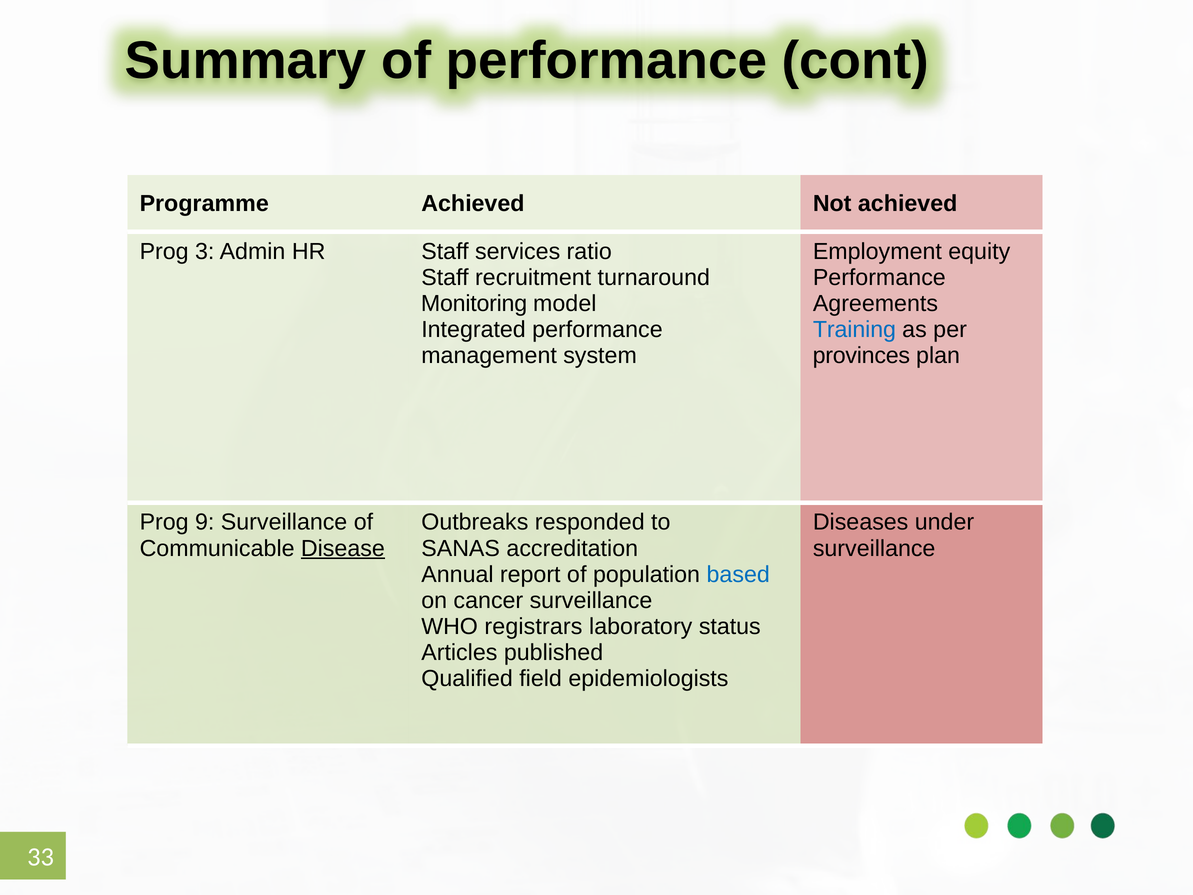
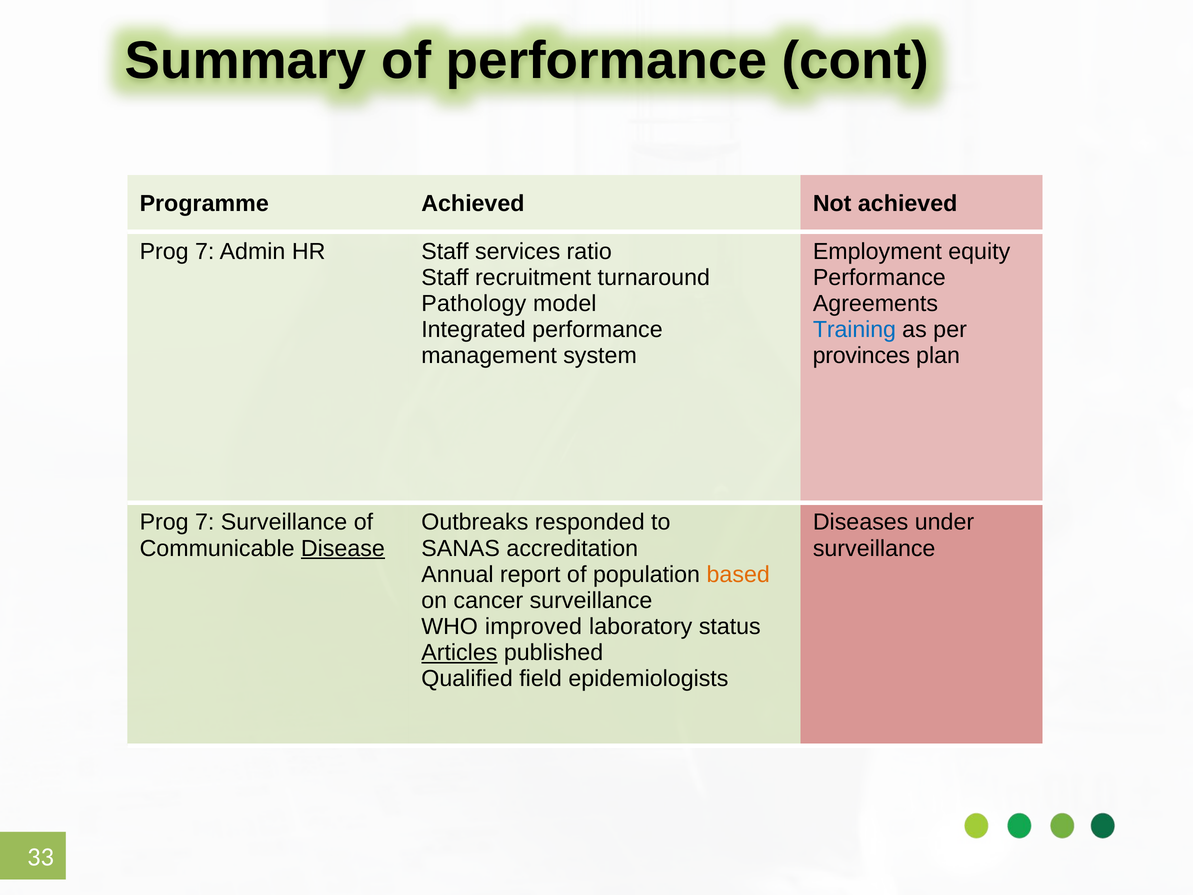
3: 3 -> 7 (205, 251)
Monitoring: Monitoring -> Pathology (474, 303)
9: 9 -> 7 (205, 522)
based colour: blue -> orange (738, 574)
registrars: registrars -> improved (533, 626)
Articles underline: none -> present (459, 653)
